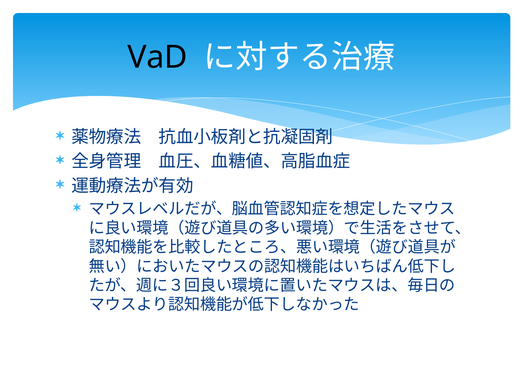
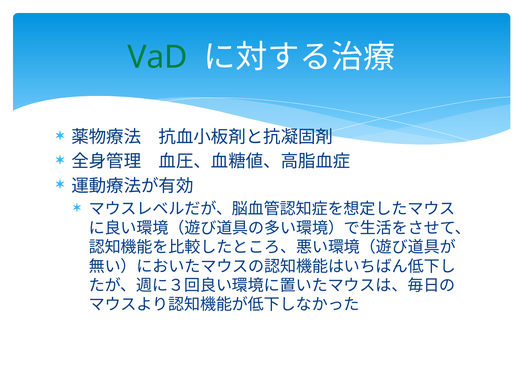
VaD colour: black -> green (158, 57)
